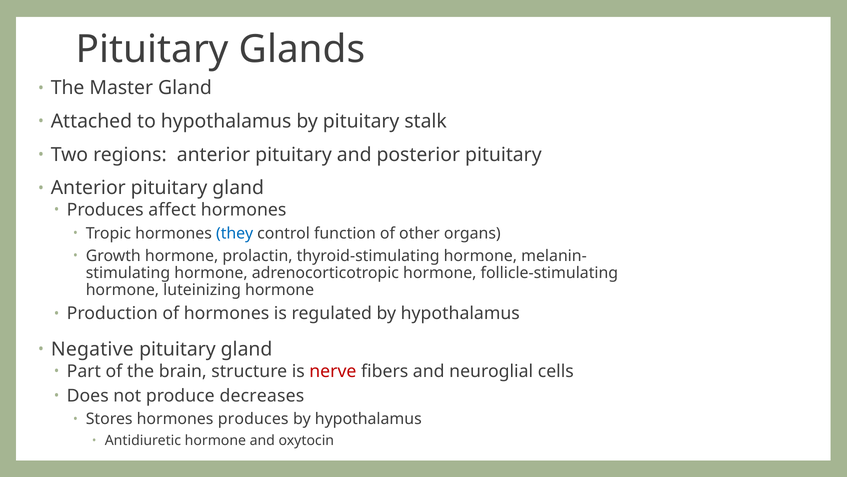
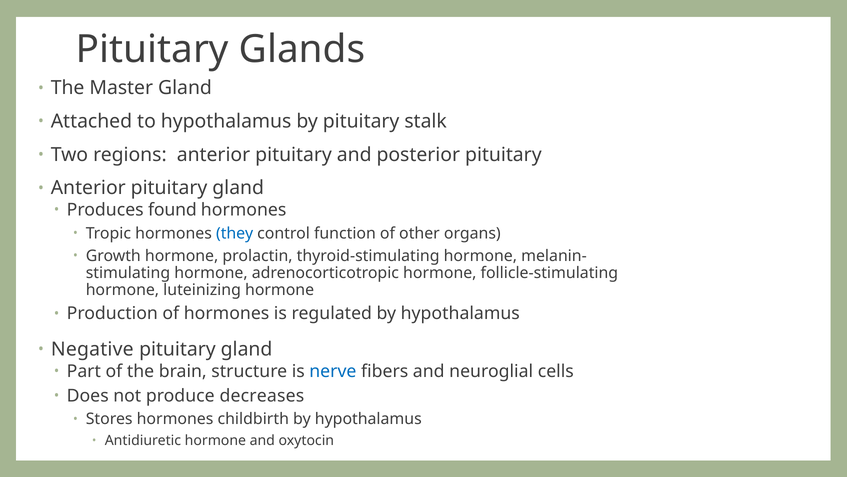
affect: affect -> found (172, 210)
nerve colour: red -> blue (333, 371)
hormones produces: produces -> childbirth (253, 419)
